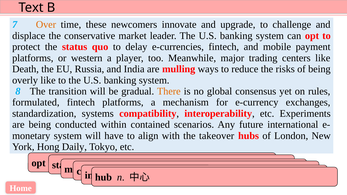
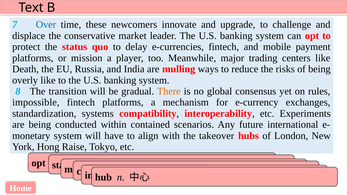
Over colour: orange -> blue (46, 25)
western: western -> mission (87, 58)
formulated: formulated -> impossible (36, 102)
Daily: Daily -> Raise (74, 147)
